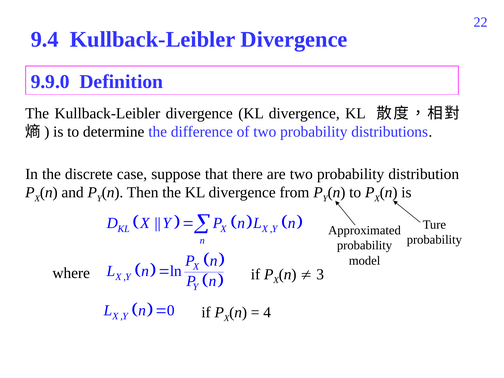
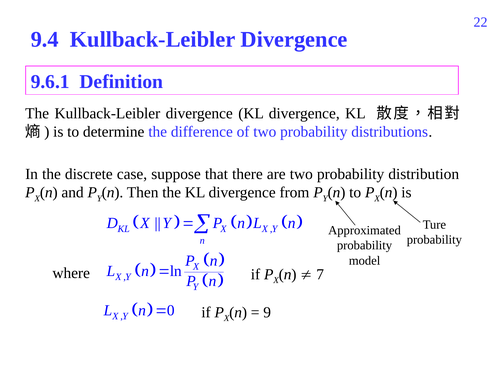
9.9.0: 9.9.0 -> 9.6.1 (50, 82)
3: 3 -> 7 (320, 274)
4: 4 -> 9 (267, 312)
